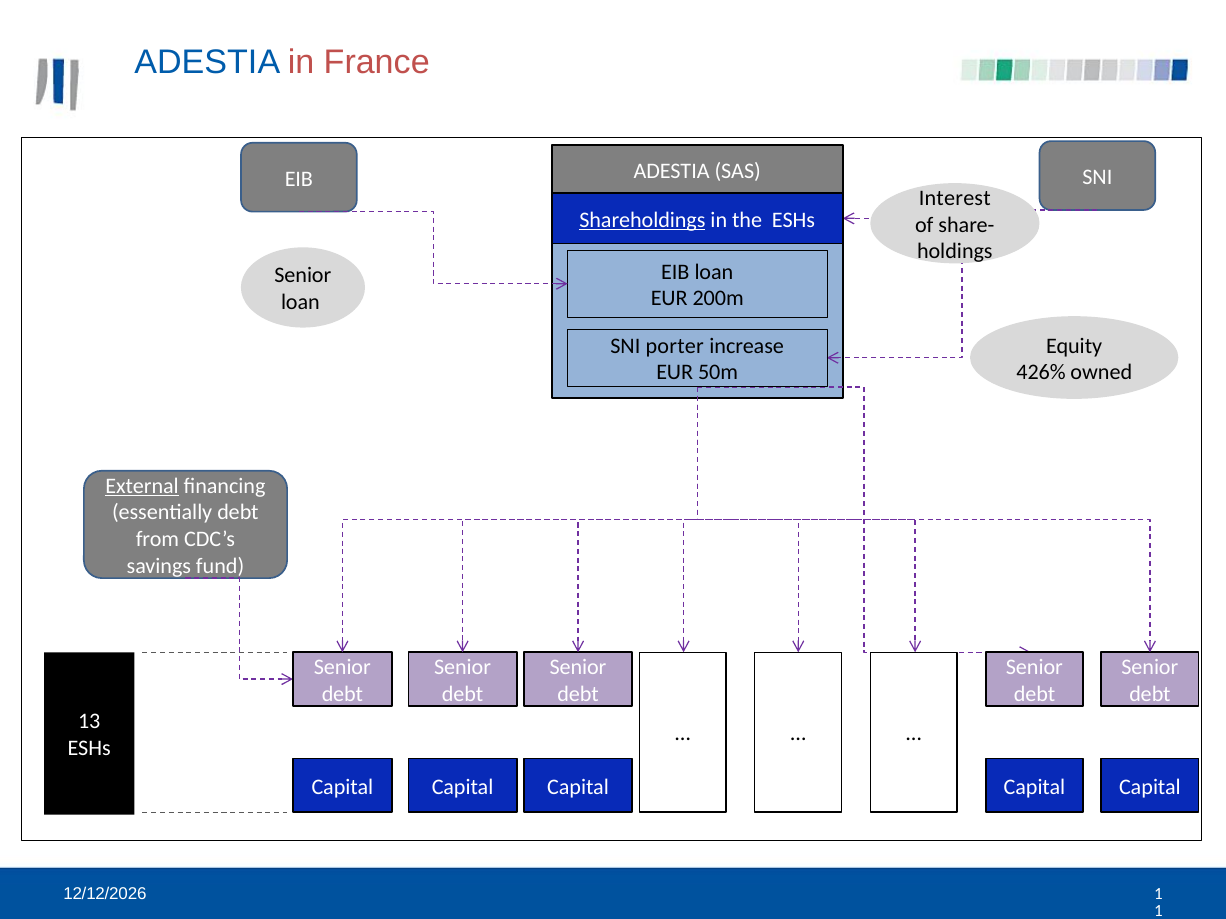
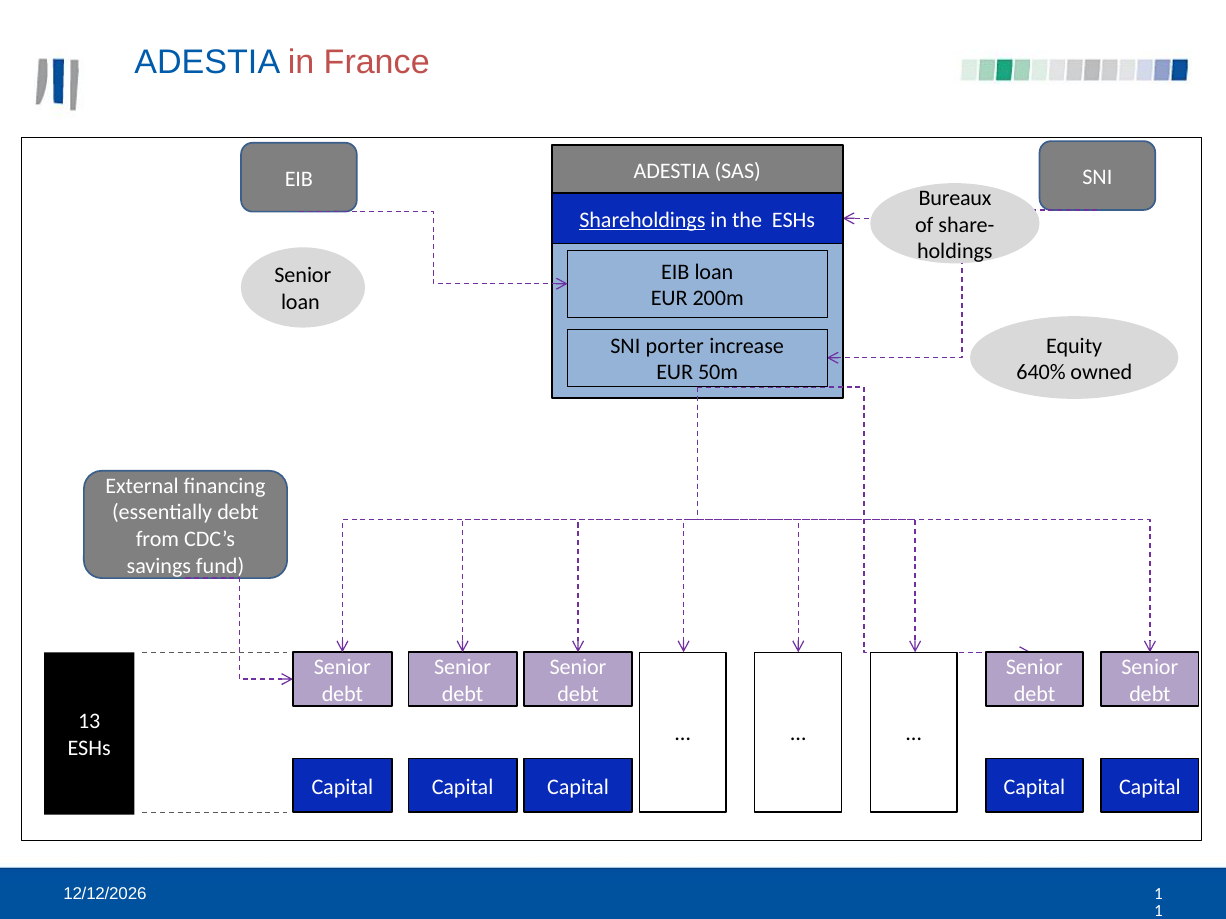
Interest: Interest -> Bureaux (955, 198)
426%: 426% -> 640% (1041, 373)
External underline: present -> none (142, 486)
